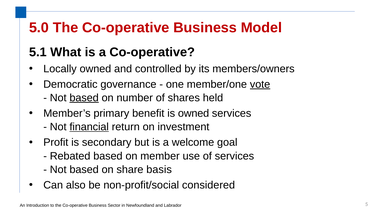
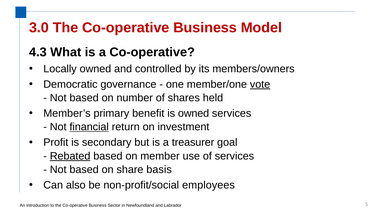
5.0: 5.0 -> 3.0 (39, 28)
5.1: 5.1 -> 4.3 (38, 52)
based underline: present -> none (84, 98)
welcome: welcome -> treasurer (193, 143)
Rebated underline: none -> present (70, 156)
considered: considered -> employees (208, 185)
